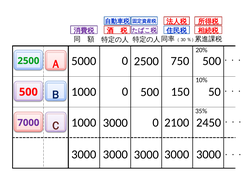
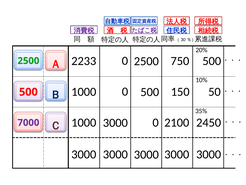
5000: 5000 -> 2233 (84, 61)
